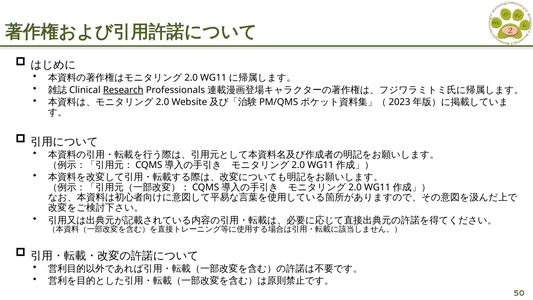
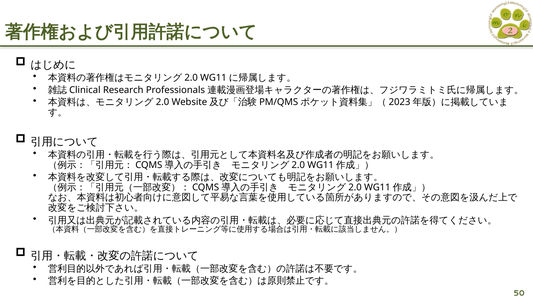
Research underline: present -> none (123, 90)
